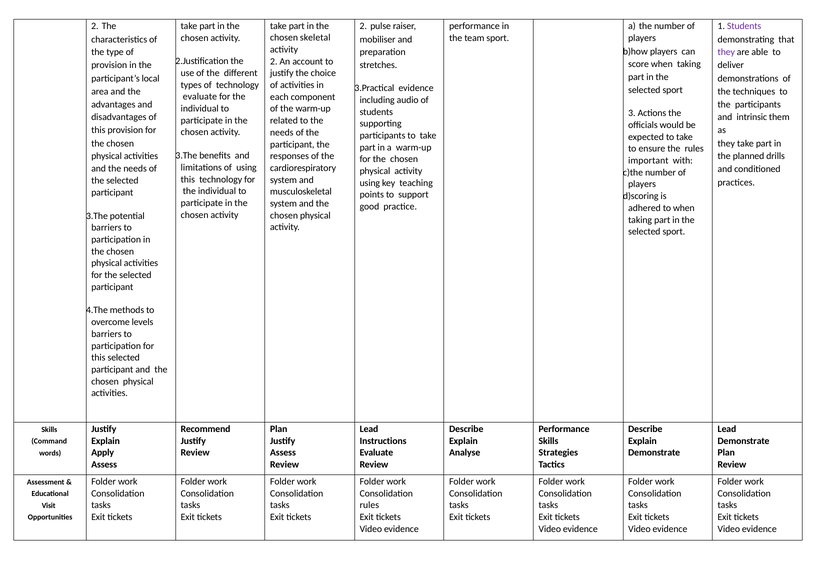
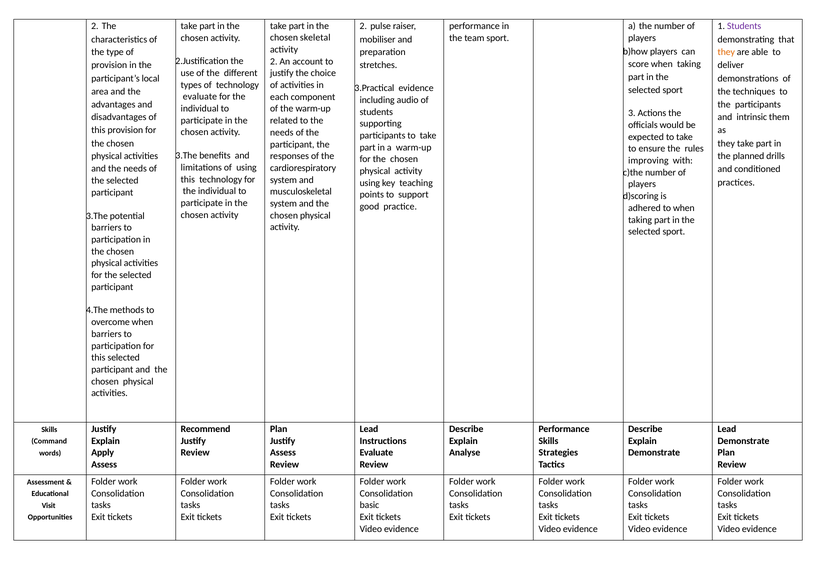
they colour: purple -> orange (726, 52)
important: important -> improving (648, 161)
overcome levels: levels -> when (143, 322)
rules: rules -> basic (369, 505)
